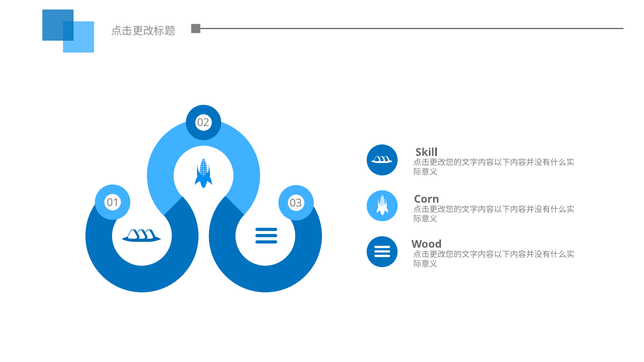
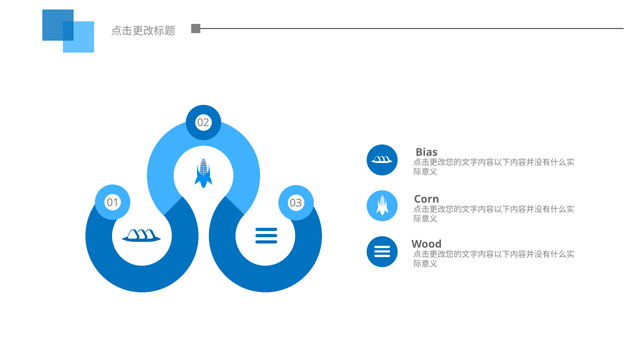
Skill: Skill -> Bias (427, 152)
